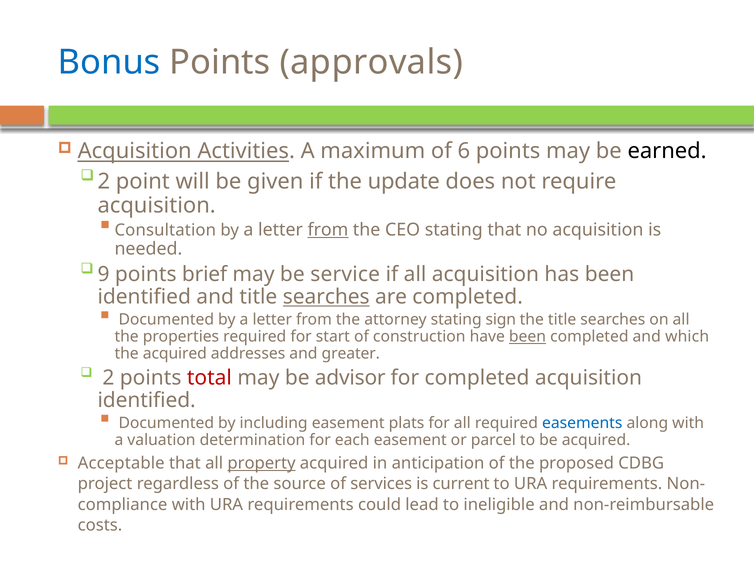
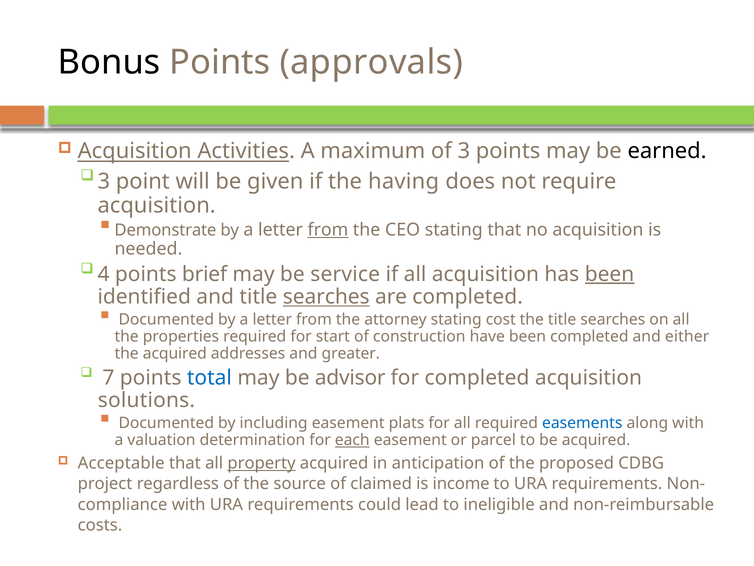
Bonus colour: blue -> black (109, 62)
of 6: 6 -> 3 (464, 151)
2: 2 -> 3 (104, 181)
update: update -> having (404, 181)
Consultation: Consultation -> Demonstrate (165, 230)
9: 9 -> 4 (104, 274)
been underline: none -> present (610, 274)
sign: sign -> cost (501, 319)
been underline: present -> none (527, 336)
which: which -> either (687, 336)
2: 2 -> 7 (108, 378)
total colour: red -> blue (209, 378)
identified: identified -> solutions (146, 400)
each underline: none -> present (352, 440)
services: services -> claimed (381, 484)
current: current -> income (461, 484)
